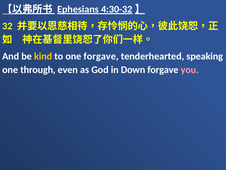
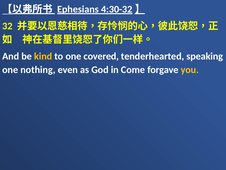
one forgave: forgave -> covered (101, 56)
through: through -> nothing (38, 70)
Down: Down -> Come (133, 70)
you colour: pink -> yellow (190, 70)
